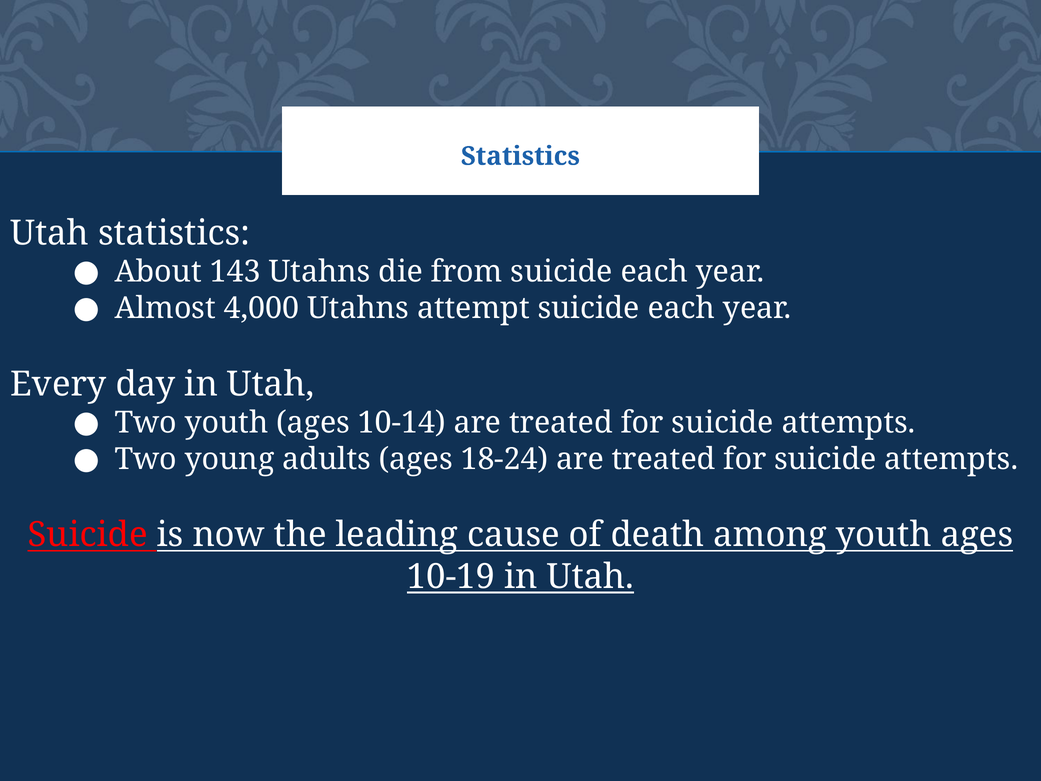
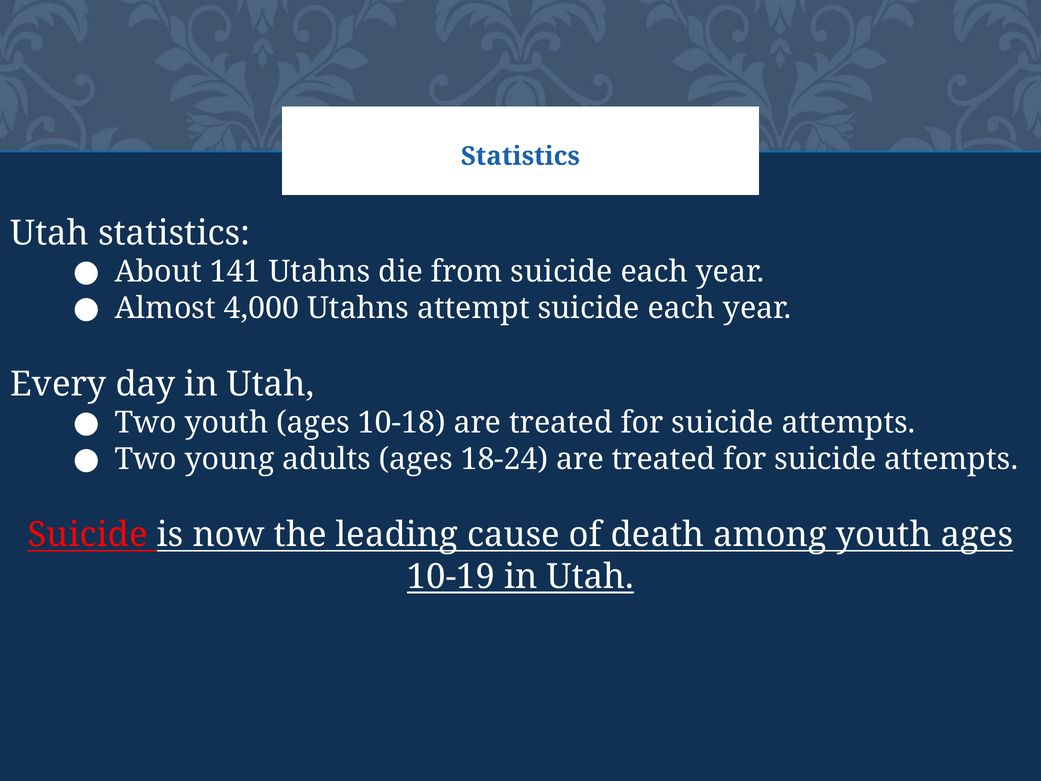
143: 143 -> 141 (235, 272)
10-14: 10-14 -> 10-18 (402, 423)
